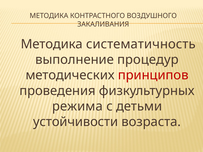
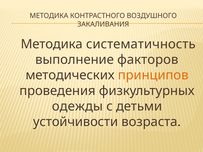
процедур: процедур -> факторов (148, 60)
принципов colour: red -> orange (153, 75)
режима: режима -> одежды (77, 106)
